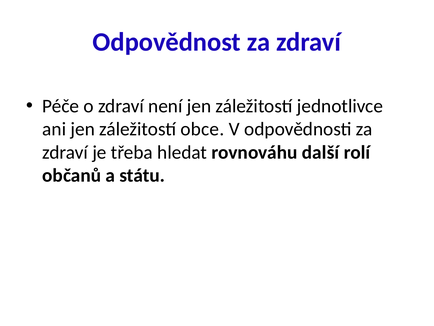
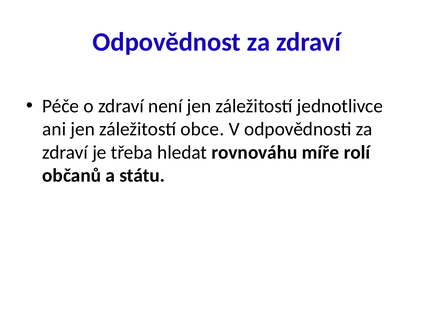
další: další -> míře (321, 152)
